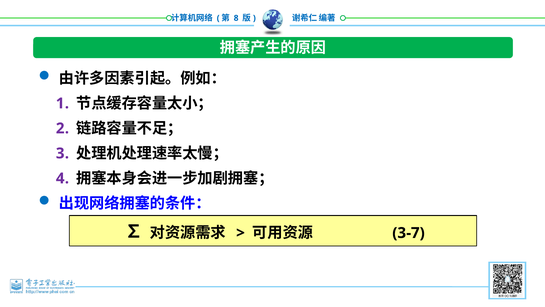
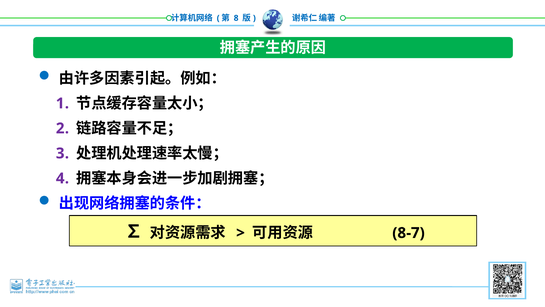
3-7: 3-7 -> 8-7 (409, 233)
